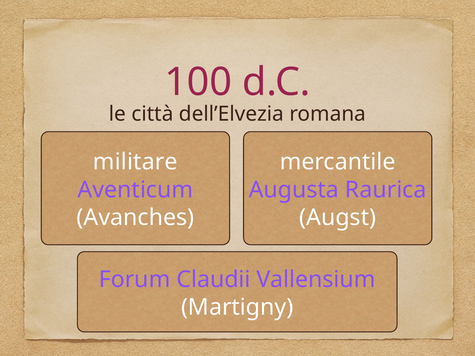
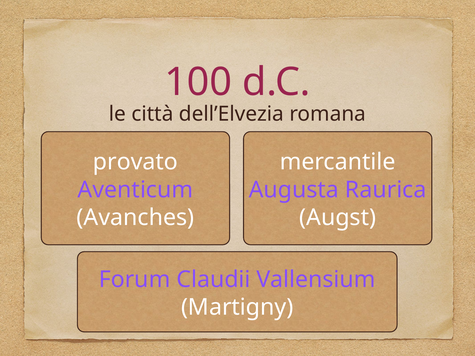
militare: militare -> provato (135, 162)
